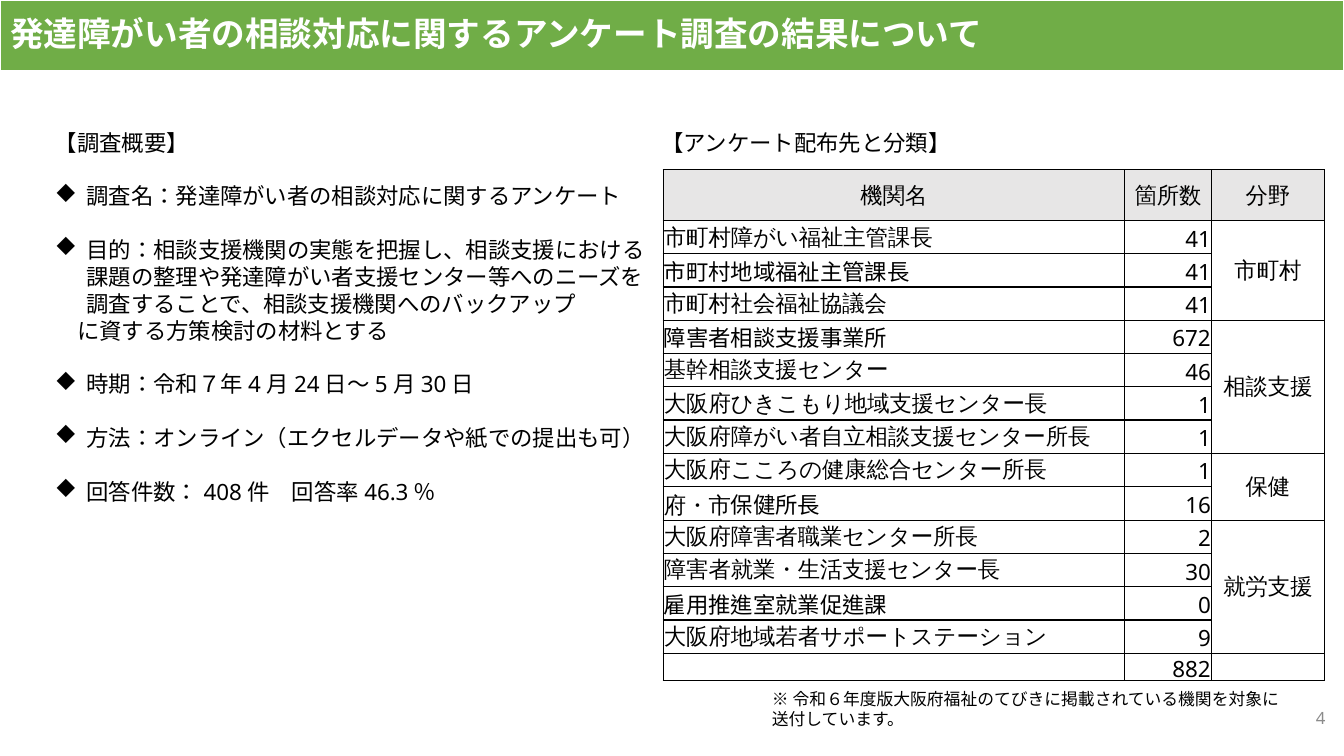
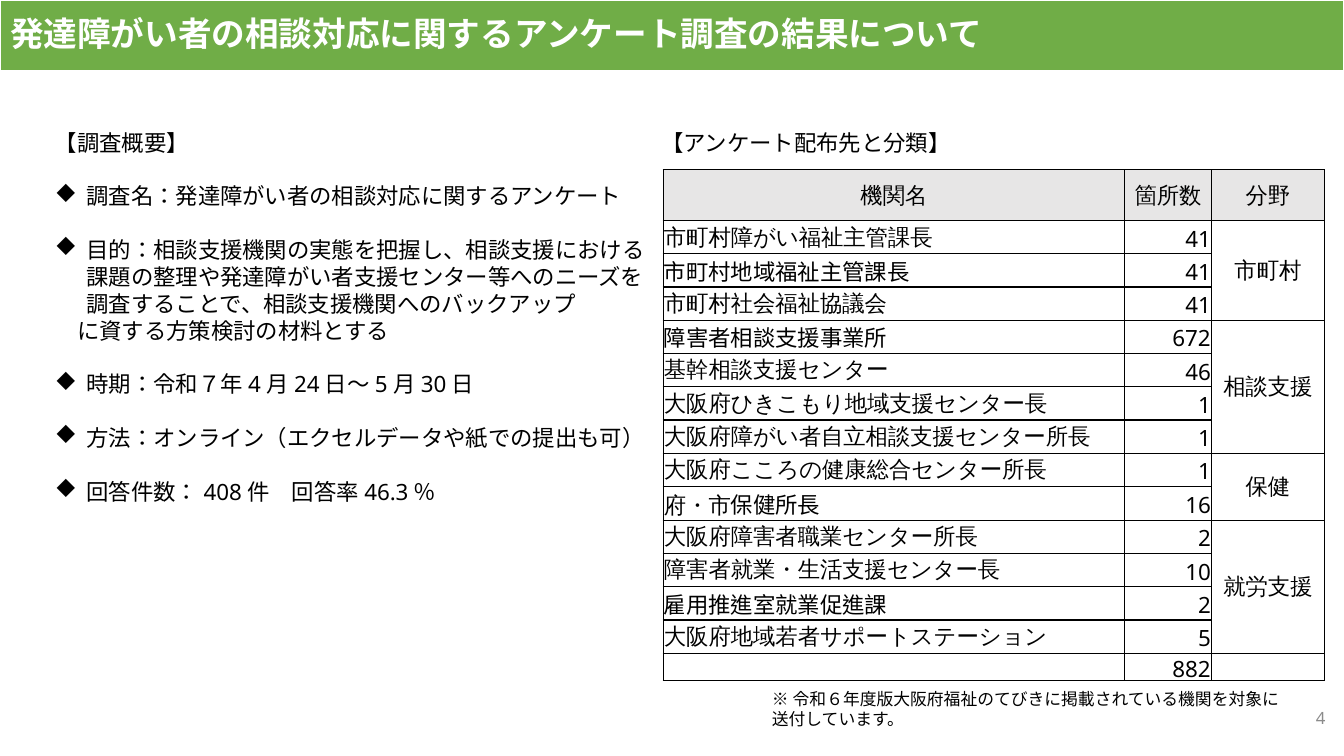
30: 30 -> 10 (1198, 573)
0: 0 -> 2 (1204, 606)
9: 9 -> 5 (1204, 639)
